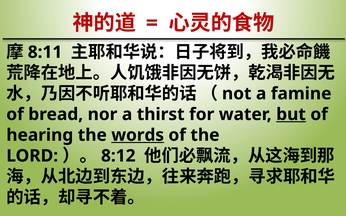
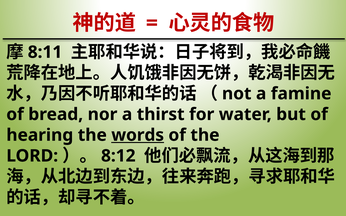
but underline: present -> none (291, 114)
